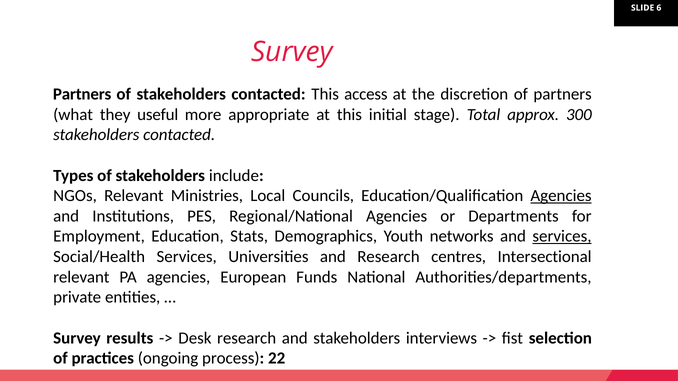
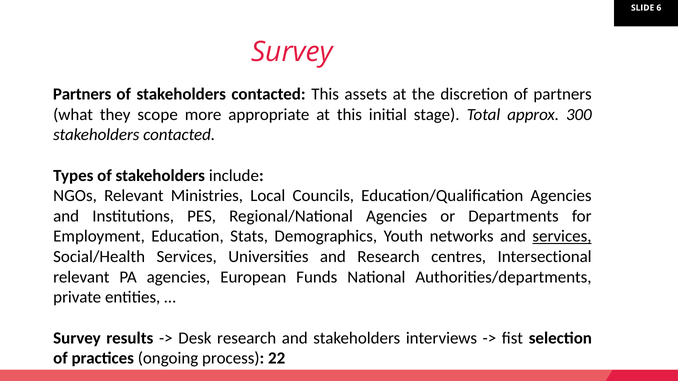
access: access -> assets (366, 94)
useful: useful -> scope (158, 115)
Agencies underline: present -> none (561, 196)
